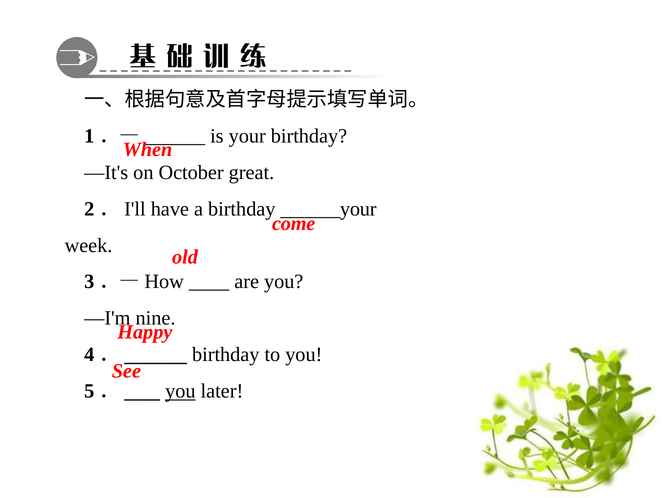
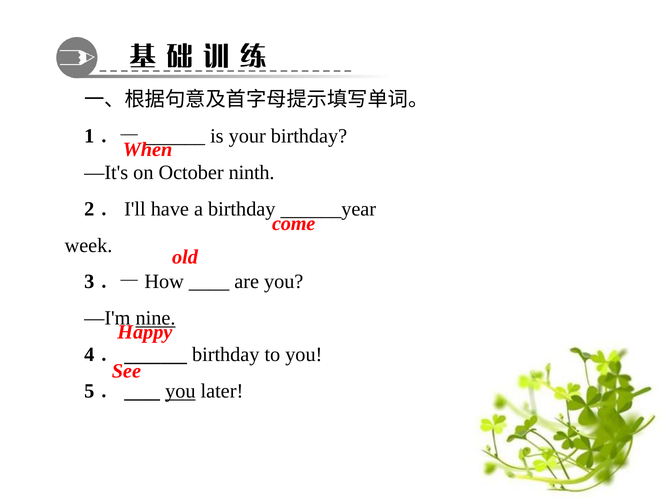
great: great -> ninth (252, 172)
______your: ______your -> ______year (328, 209)
nine underline: none -> present (156, 318)
